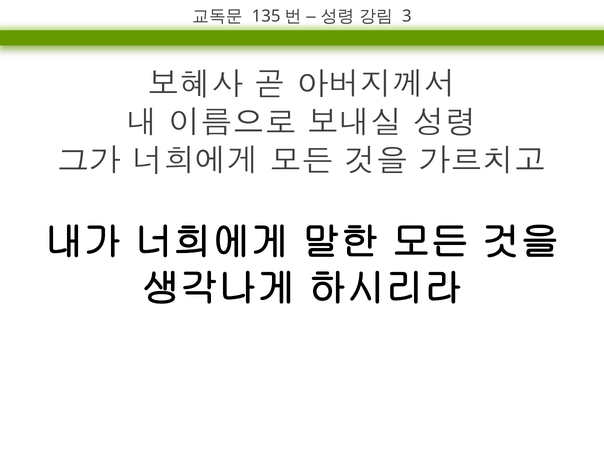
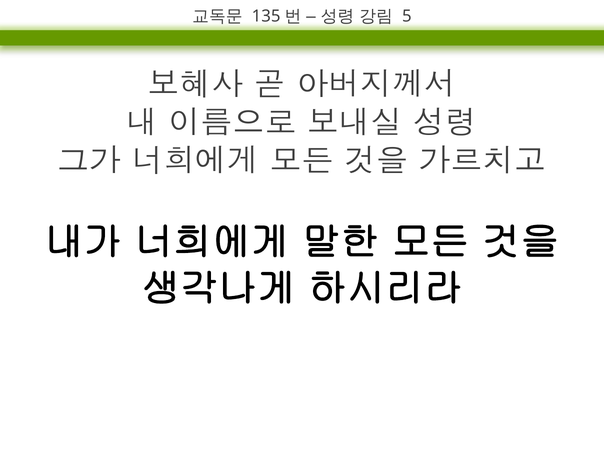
3: 3 -> 5 (407, 16)
